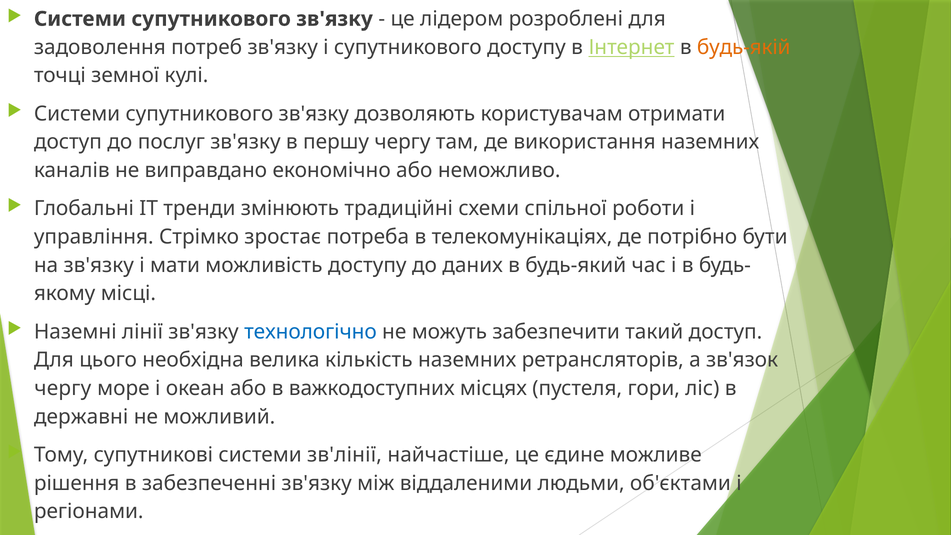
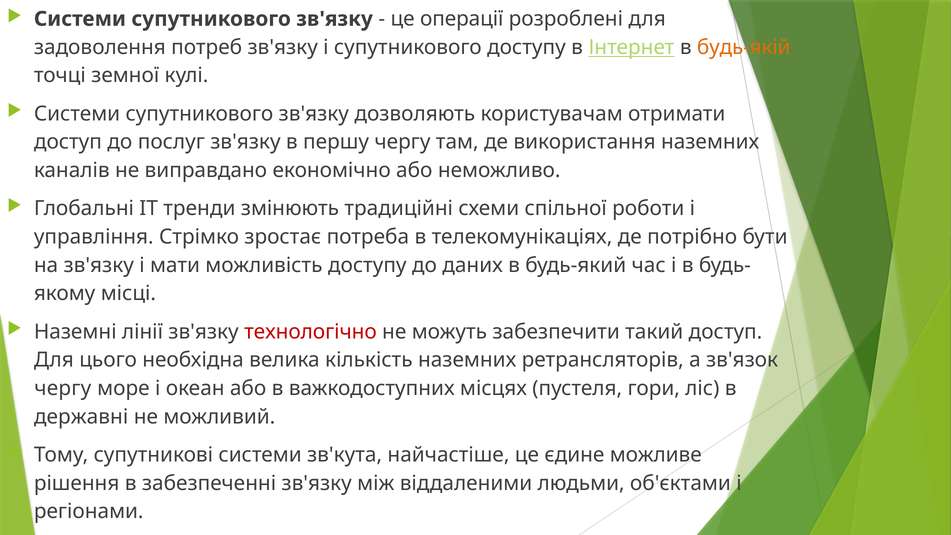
лідером: лідером -> операції (462, 19)
технологічно colour: blue -> red (310, 332)
зв'лінії: зв'лінії -> зв'кута (345, 455)
